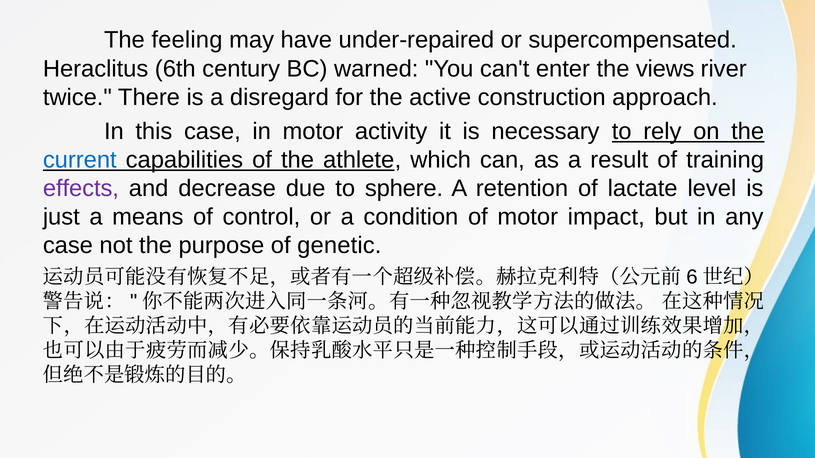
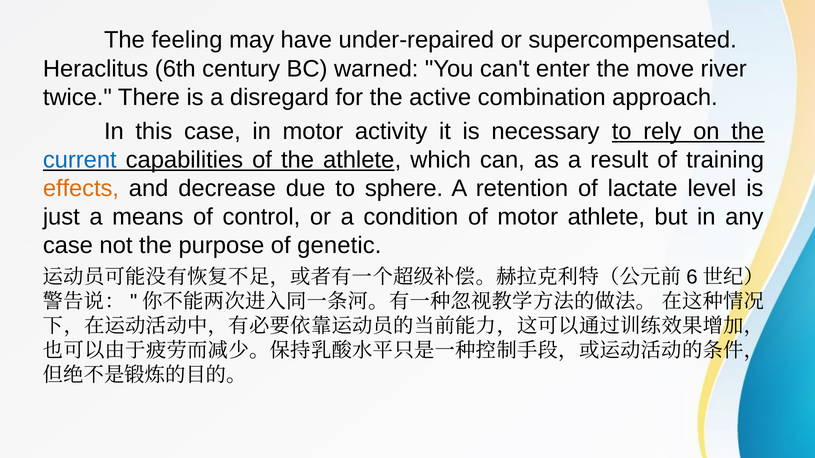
views: views -> move (665, 69)
construction: construction -> combination (542, 98)
effects colour: purple -> orange (81, 189)
motor impact: impact -> athlete (606, 217)
